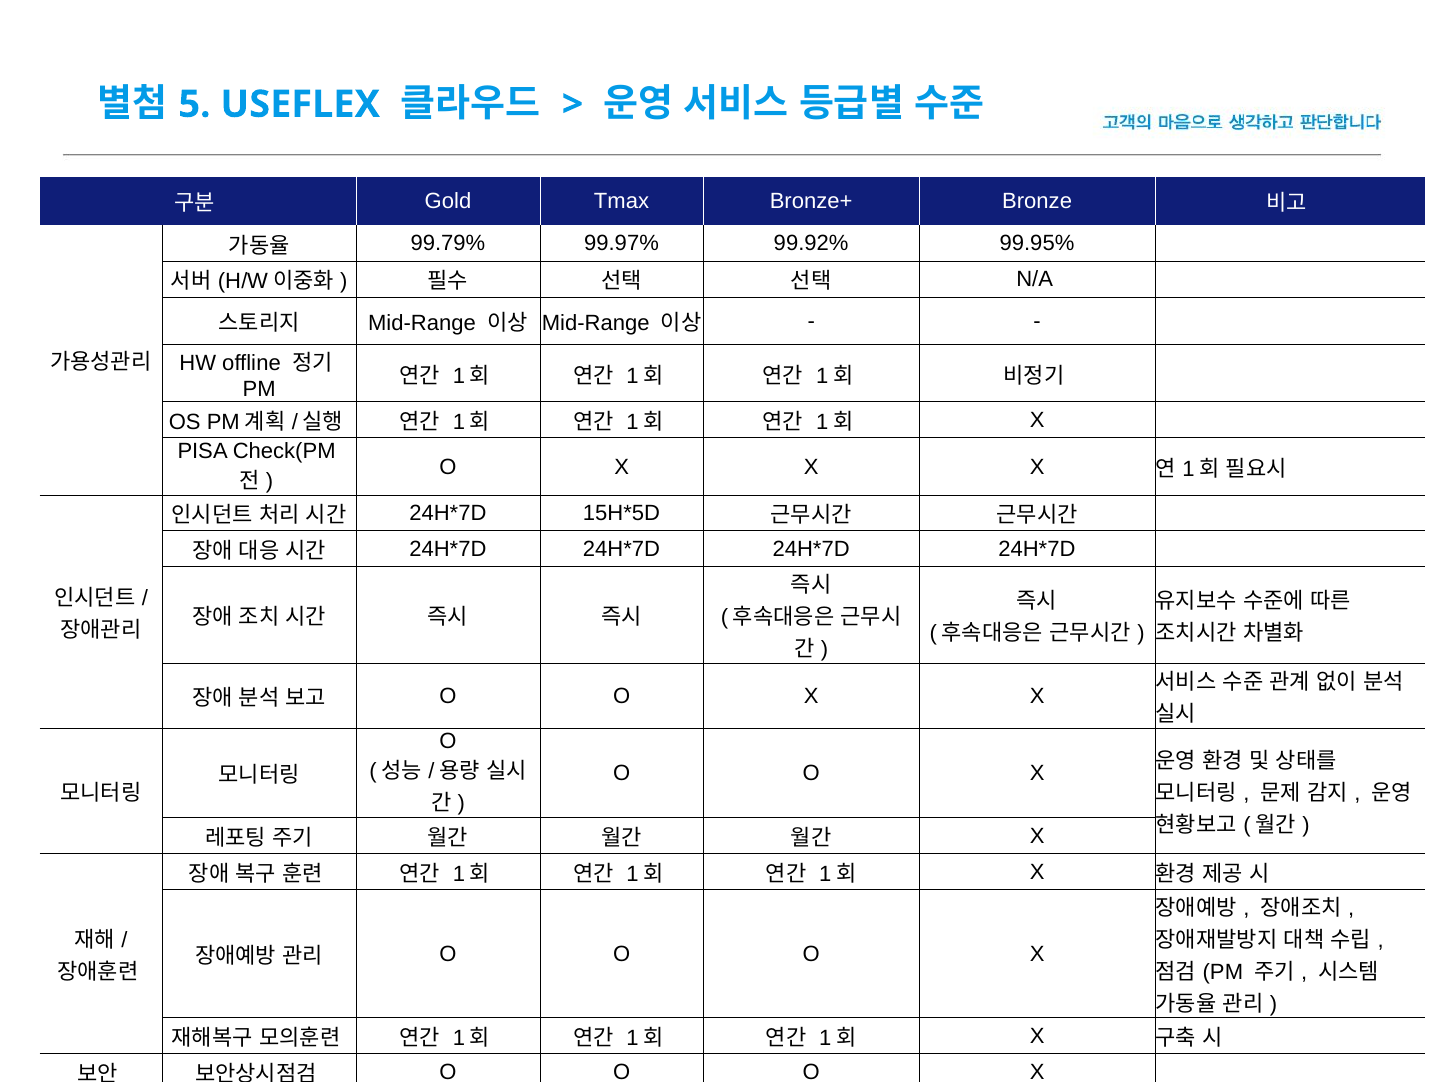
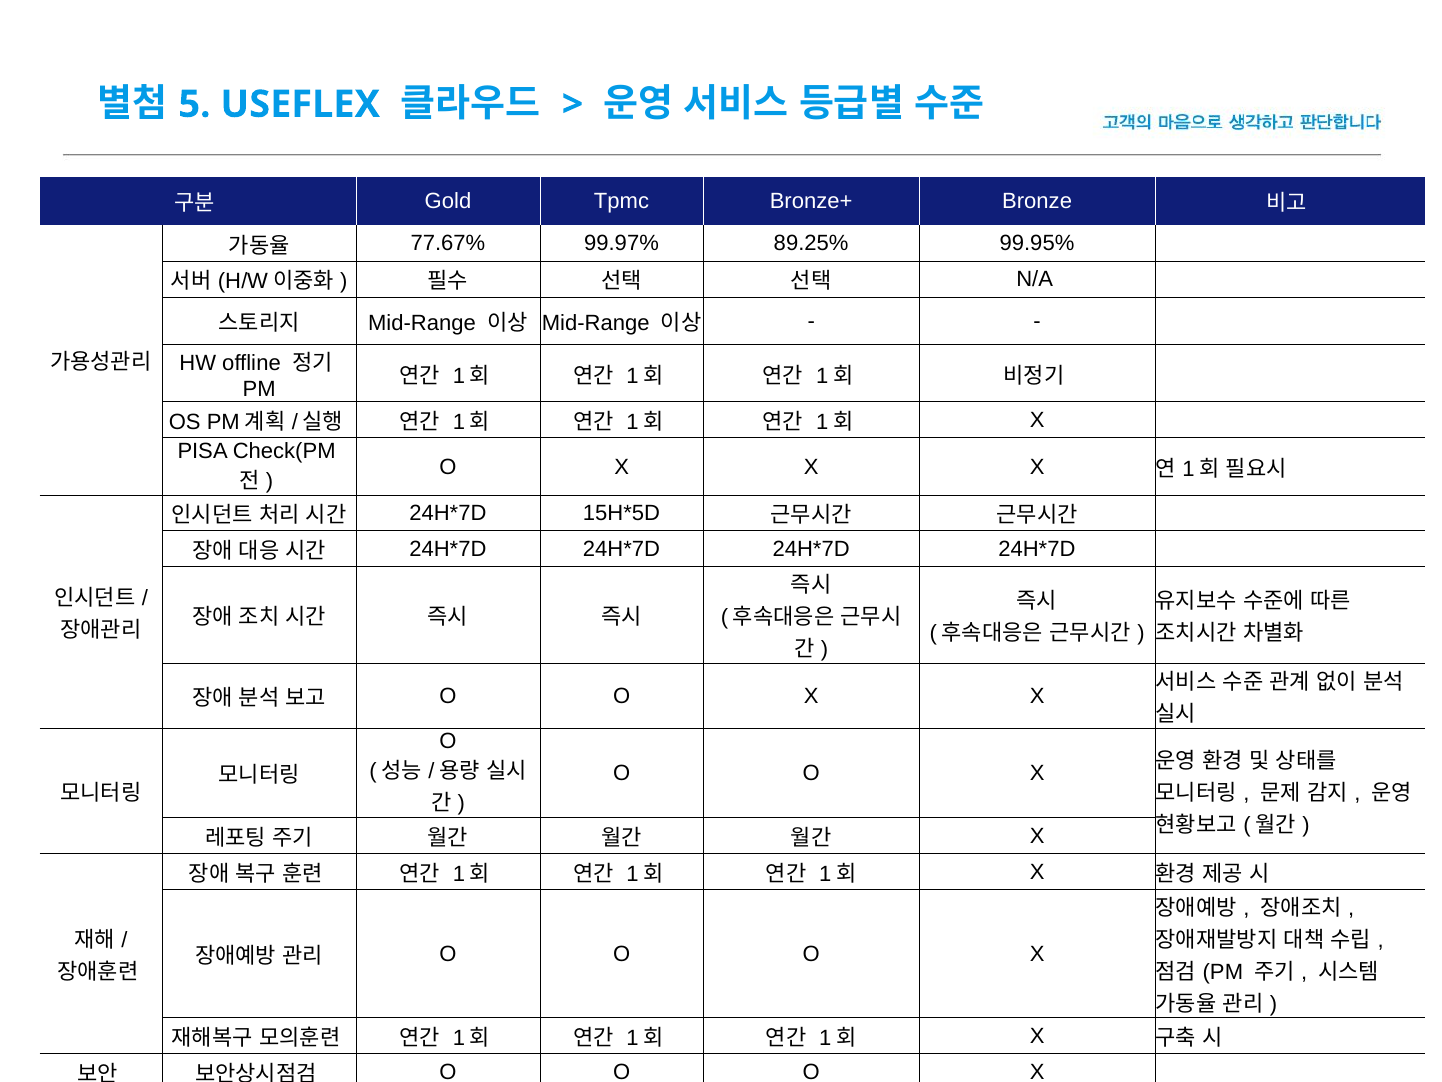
Tmax: Tmax -> Tpmc (621, 201)
99.79%: 99.79% -> 77.67% (448, 244)
99.92%: 99.92% -> 89.25% (811, 244)
